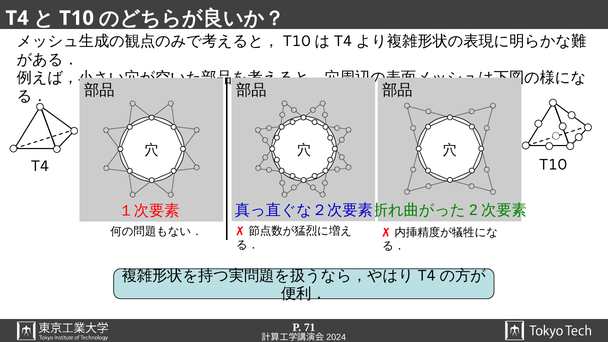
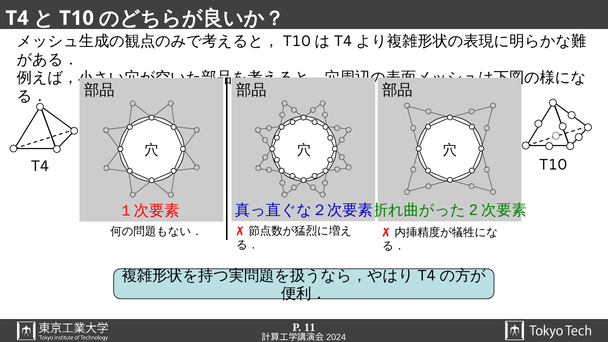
71: 71 -> 11 (310, 328)
